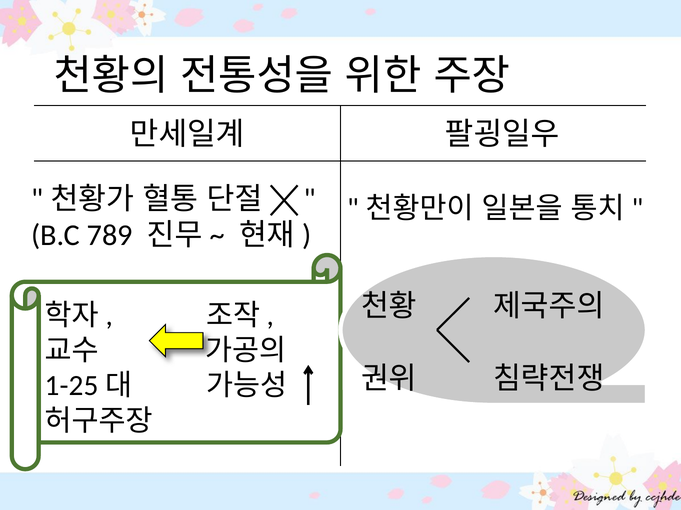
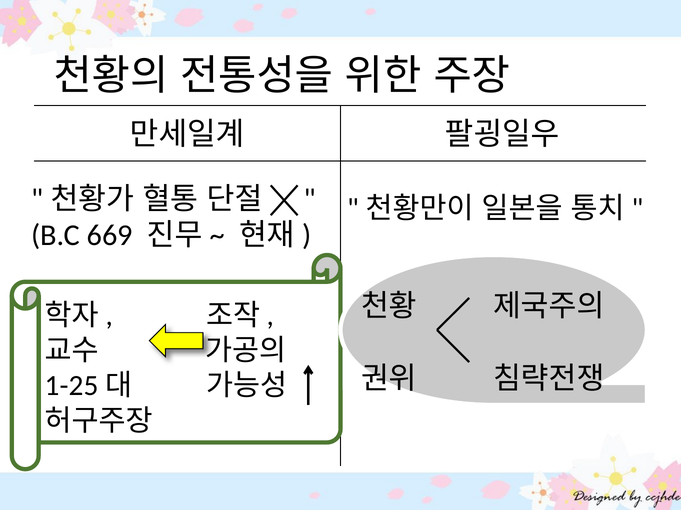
789: 789 -> 669 (110, 236)
